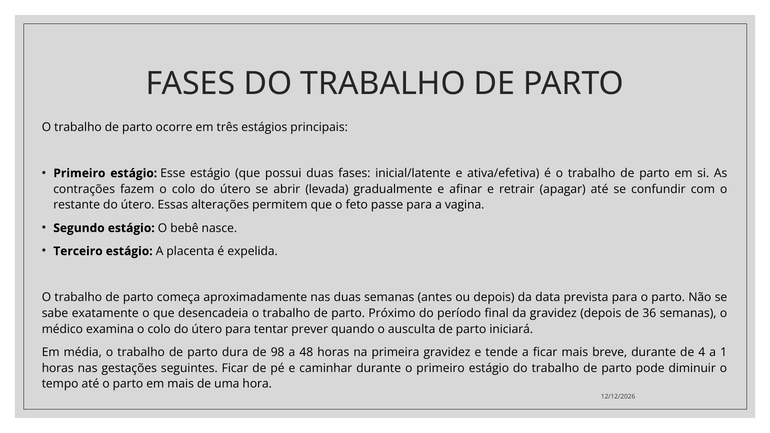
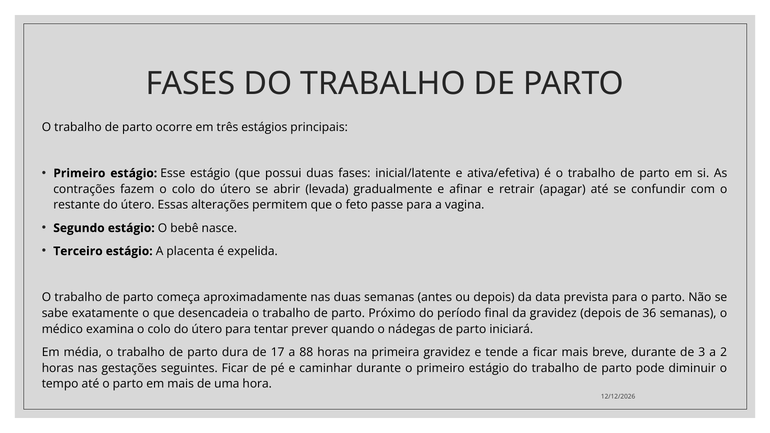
ausculta: ausculta -> nádegas (412, 329)
98: 98 -> 17 (278, 352)
48: 48 -> 88 (306, 352)
4: 4 -> 3 (702, 352)
1: 1 -> 2 (724, 352)
